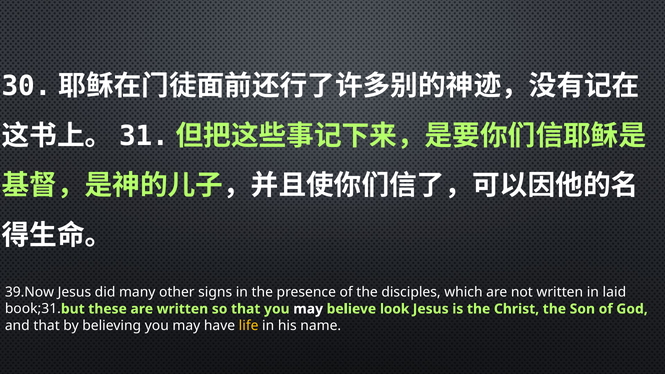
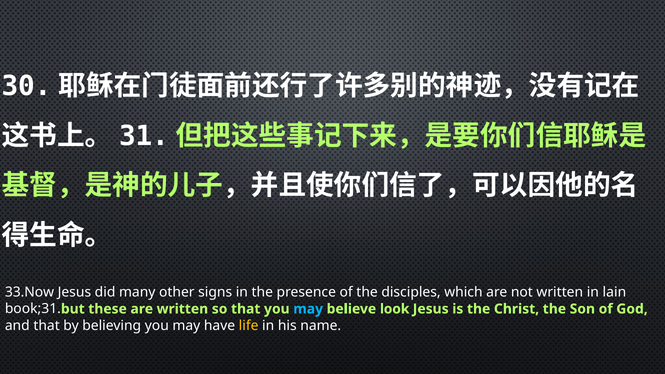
39.Now: 39.Now -> 33.Now (29, 292)
laid: laid -> lain (614, 292)
may colour: white -> light blue (308, 309)
